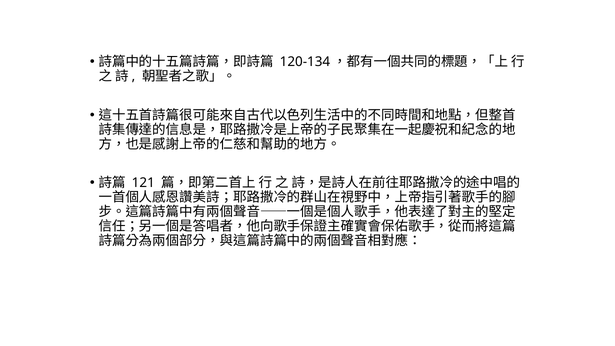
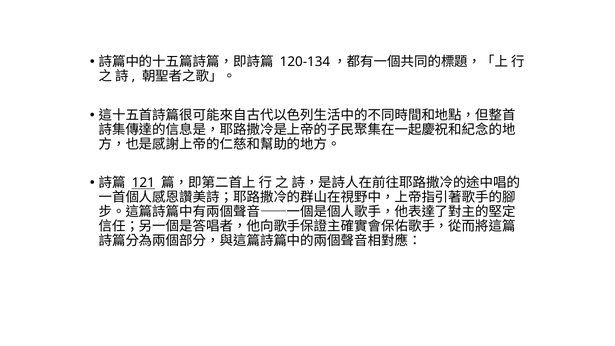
121 underline: none -> present (143, 183)
